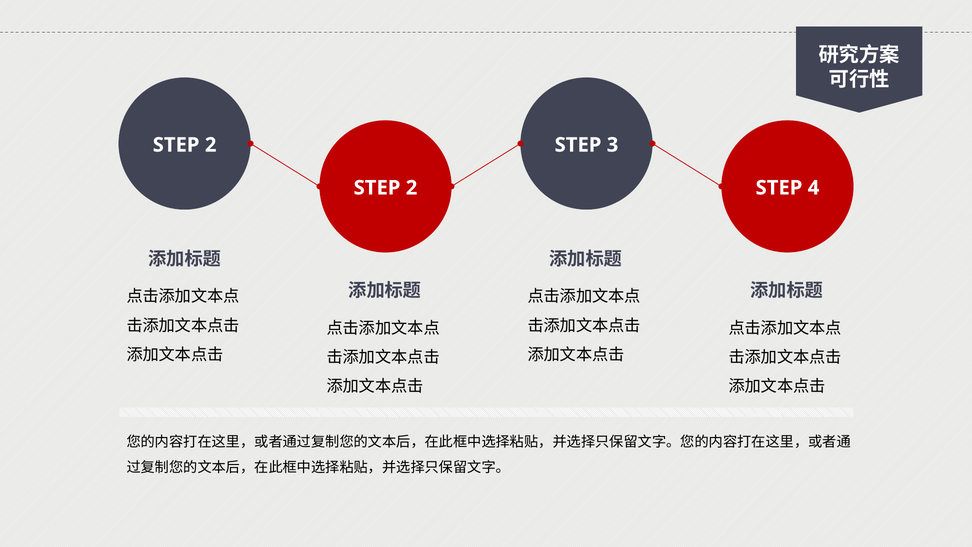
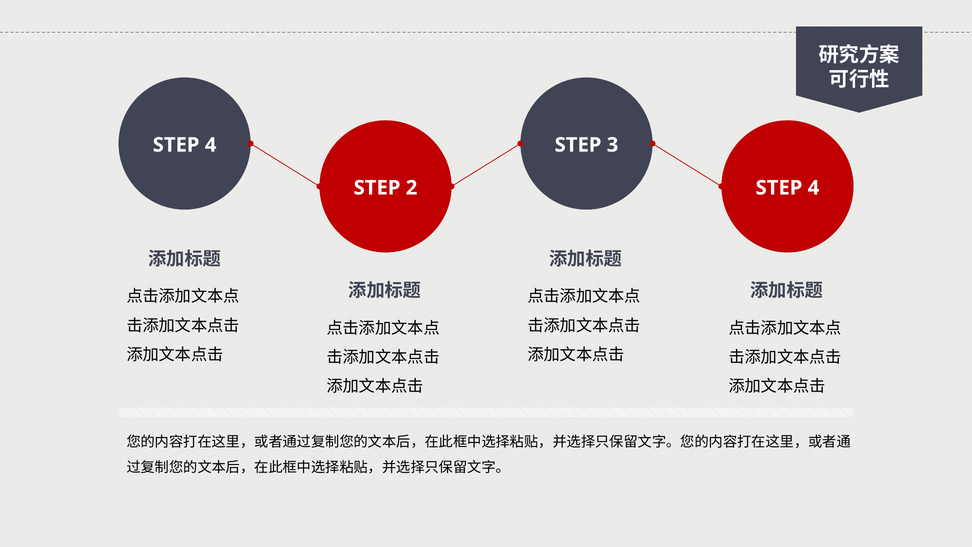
2: 2 -> 4 (211, 145)
